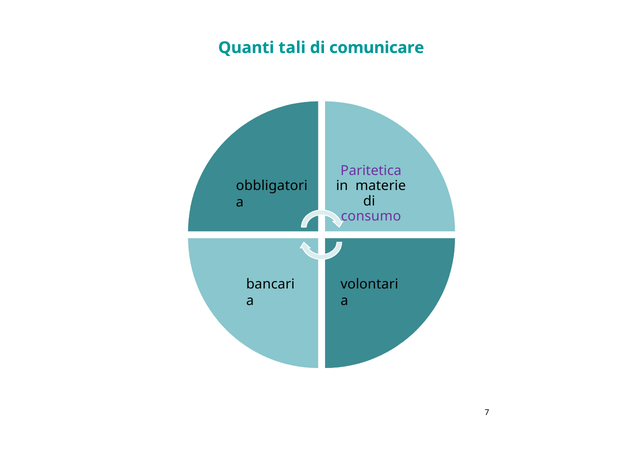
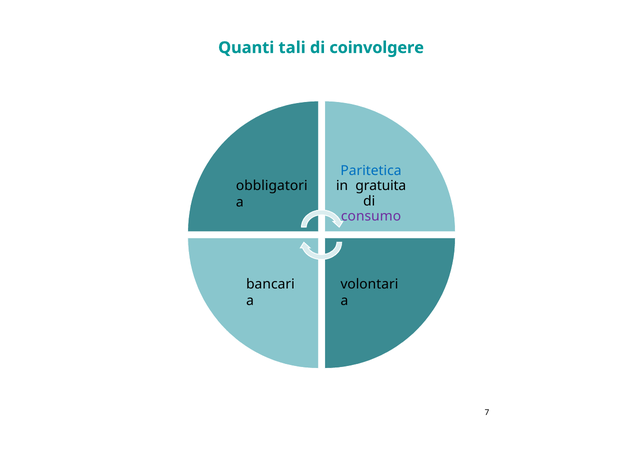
comunicare: comunicare -> coinvolgere (377, 48)
Paritetica colour: purple -> blue (371, 171)
materie: materie -> gratuita (381, 186)
